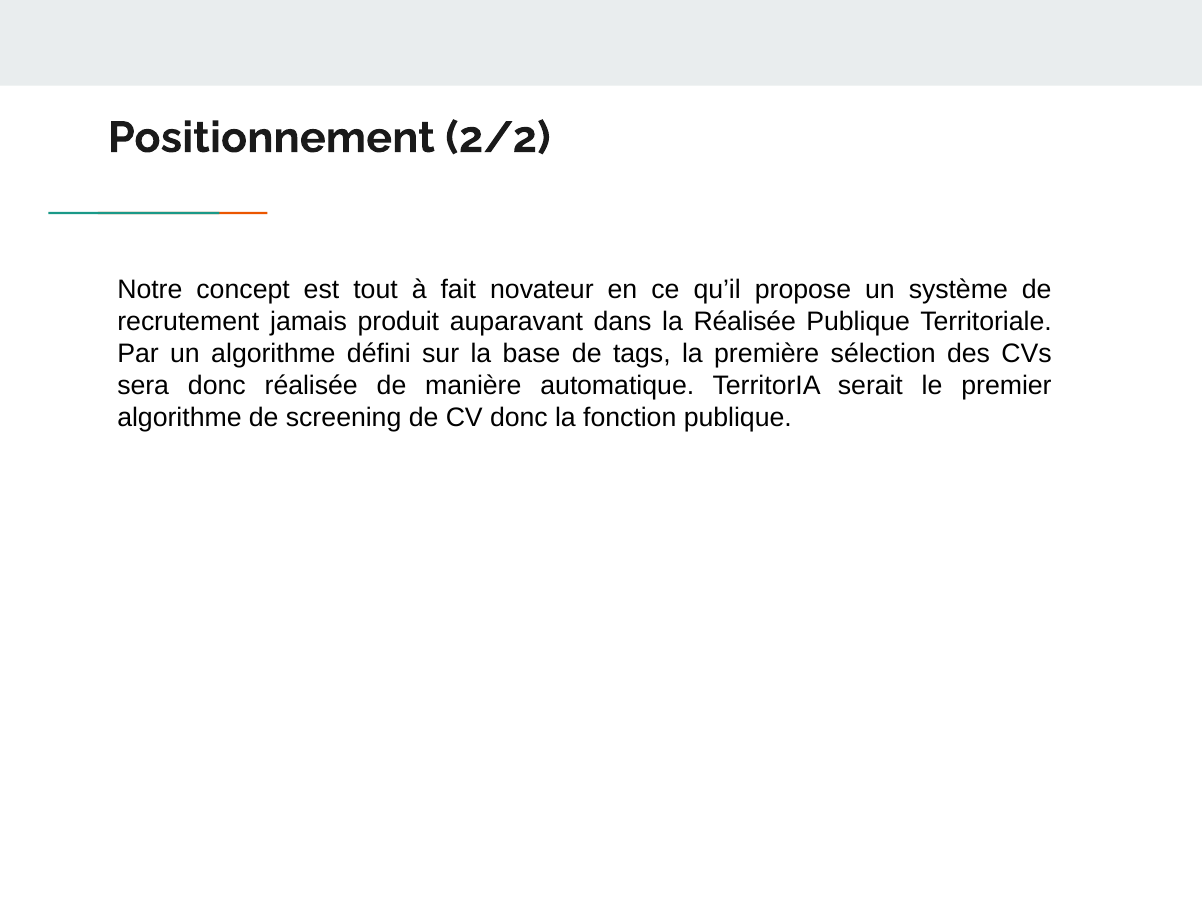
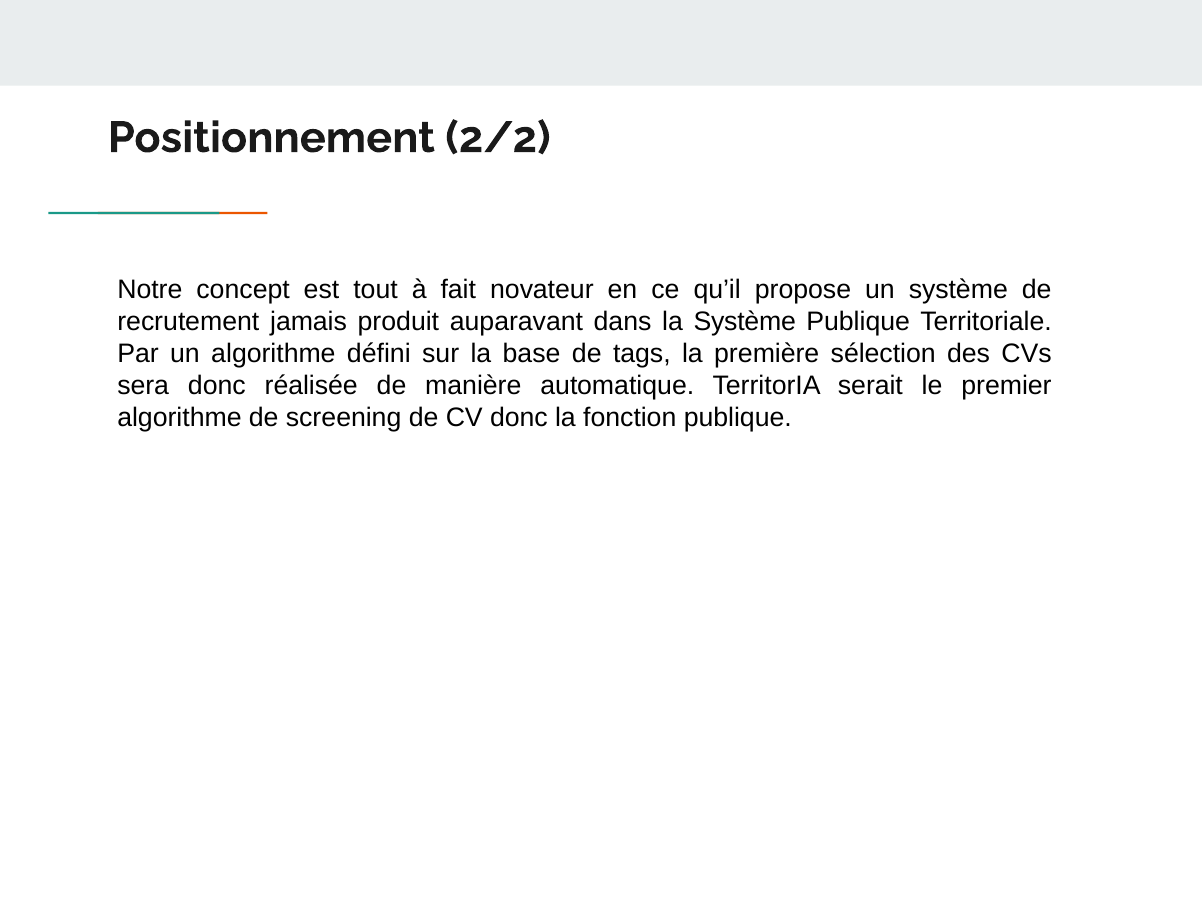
la Réalisée: Réalisée -> Système (745, 322)
